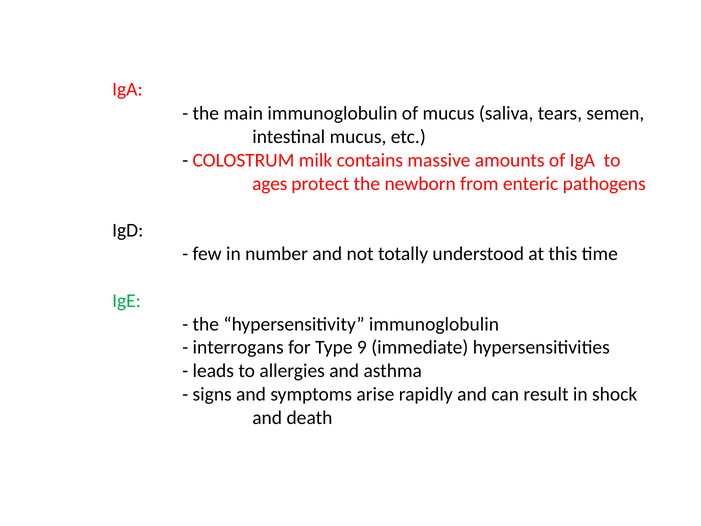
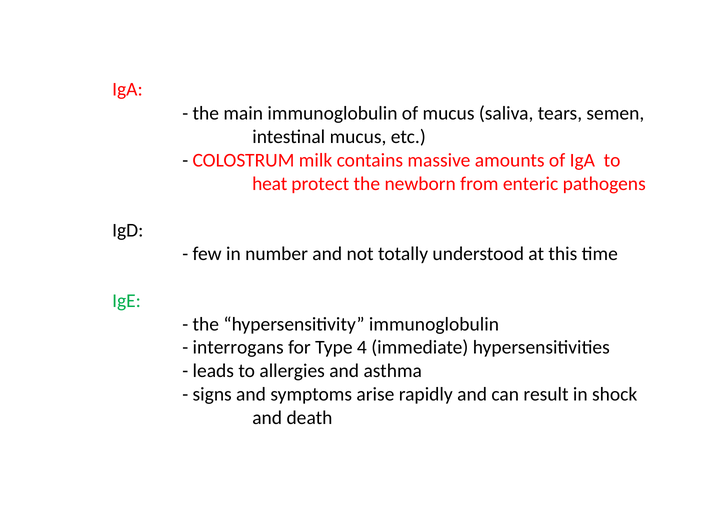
ages: ages -> heat (270, 184)
9: 9 -> 4 (362, 347)
